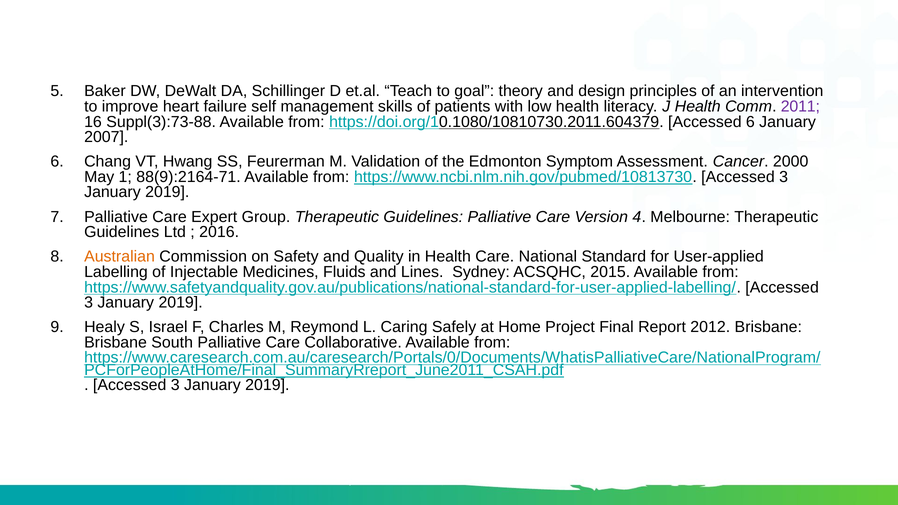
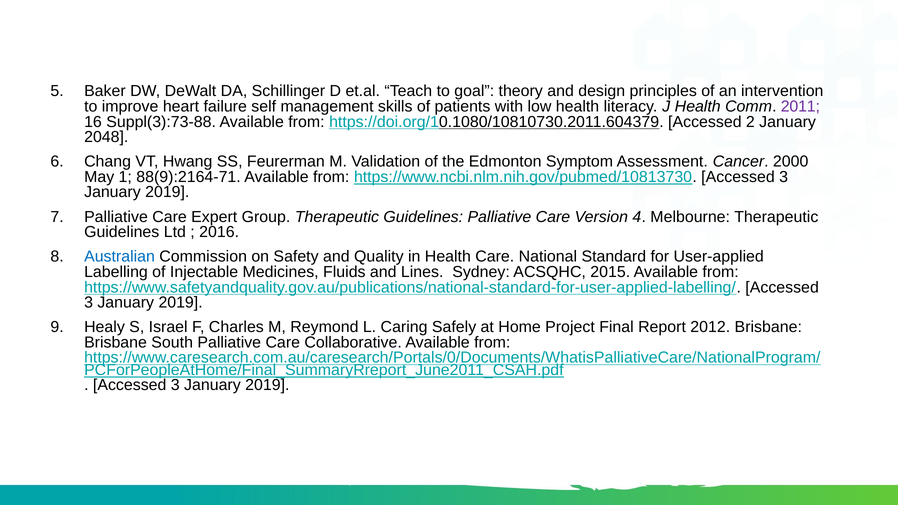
Accessed 6: 6 -> 2 (750, 122)
2007: 2007 -> 2048 (106, 137)
Australian colour: orange -> blue (120, 257)
